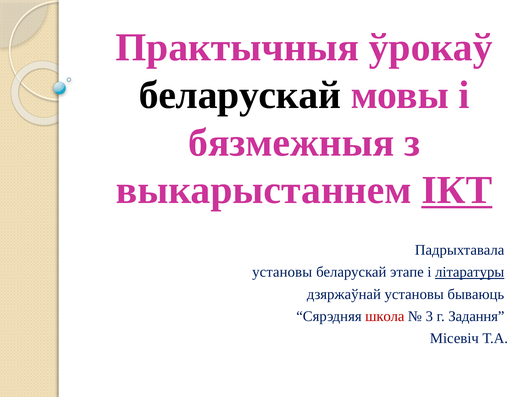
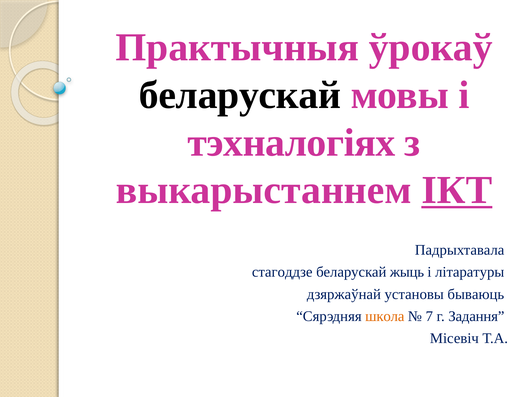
бязмежныя: бязмежныя -> тэхналогіях (291, 143)
установы: установы -> стагоддзе (282, 272)
этапе: этапе -> жыць (407, 272)
літаратуры underline: present -> none (470, 272)
школа colour: red -> orange (385, 317)
3: 3 -> 7 (429, 317)
